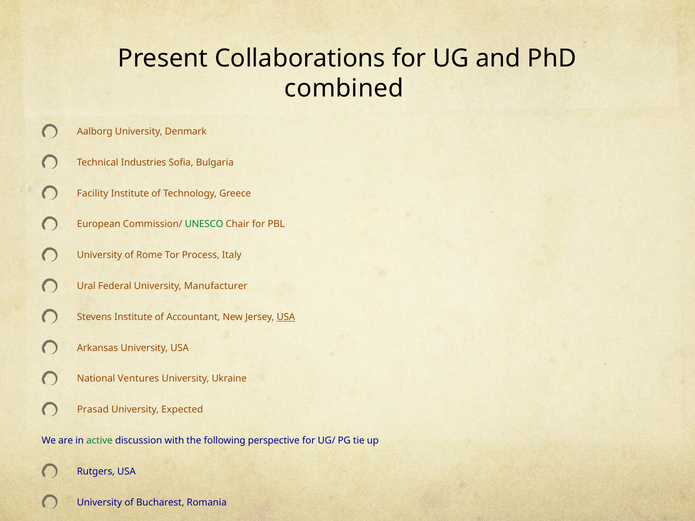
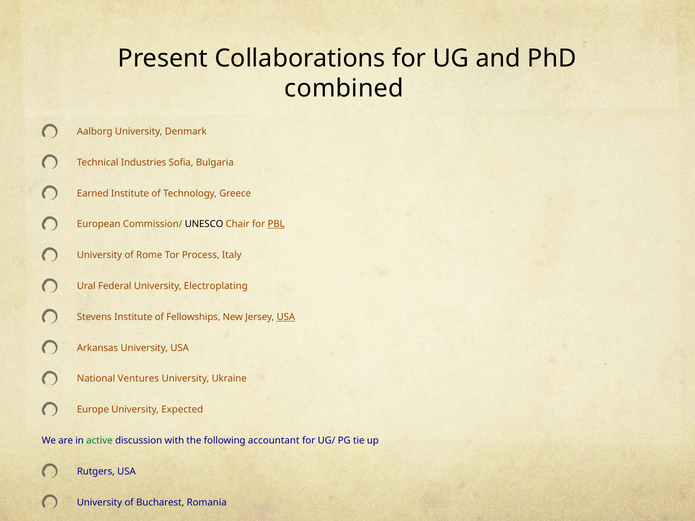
Facility: Facility -> Earned (93, 193)
UNESCO colour: green -> black (204, 224)
PBL underline: none -> present (276, 224)
Manufacturer: Manufacturer -> Electroplating (216, 286)
Accountant: Accountant -> Fellowships (193, 317)
Prasad: Prasad -> Europe (93, 410)
perspective: perspective -> accountant (274, 441)
